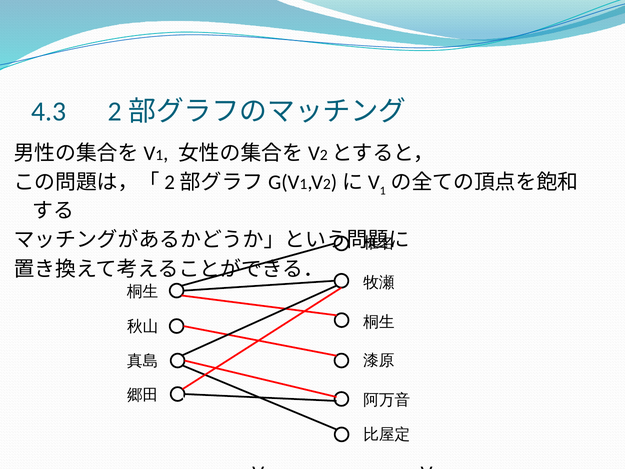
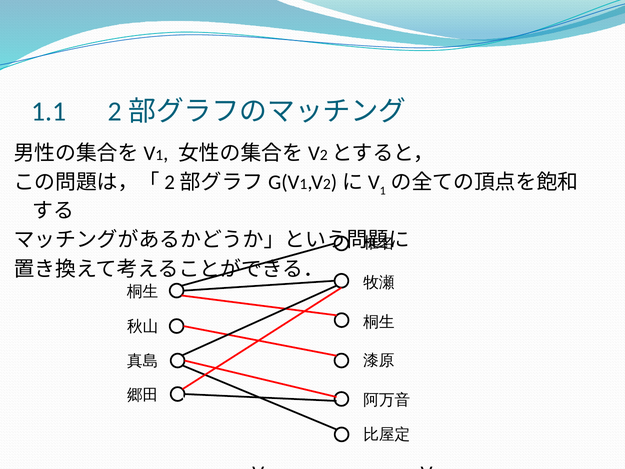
4.3: 4.3 -> 1.1 (49, 112)
